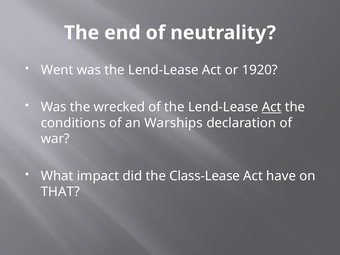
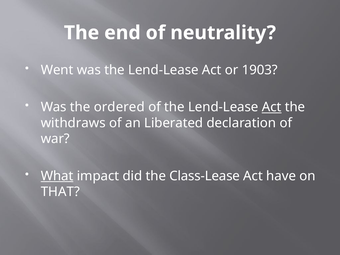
1920: 1920 -> 1903 (260, 70)
wrecked: wrecked -> ordered (119, 107)
conditions: conditions -> withdraws (73, 123)
Warships: Warships -> Liberated (174, 123)
What underline: none -> present (57, 176)
